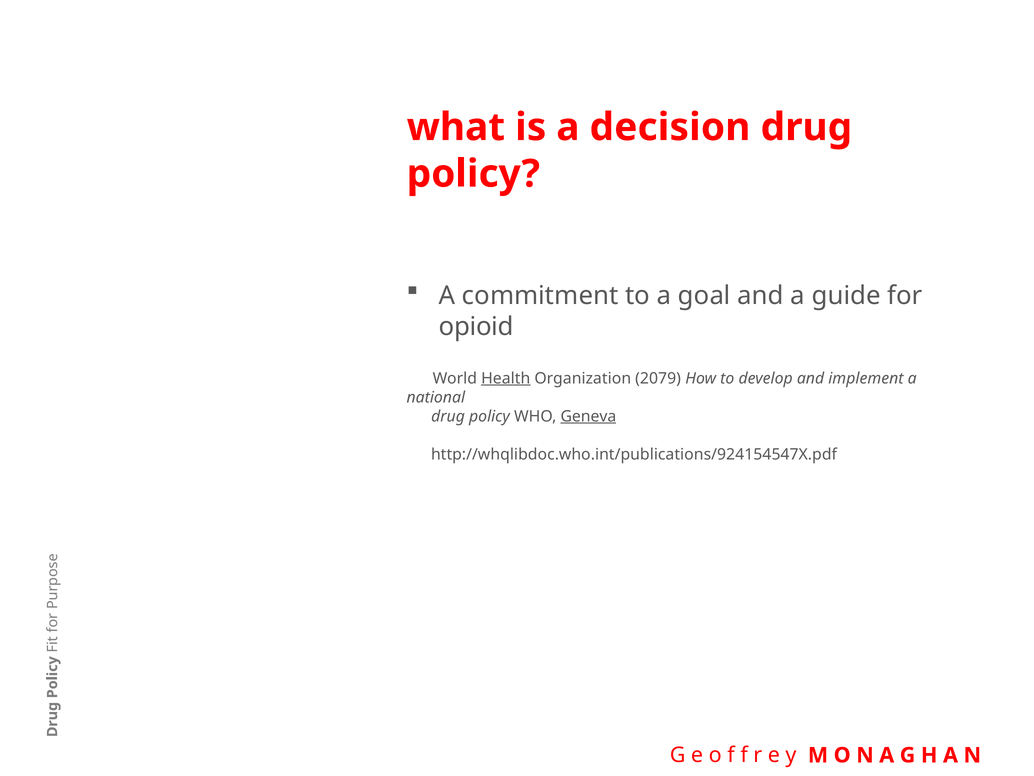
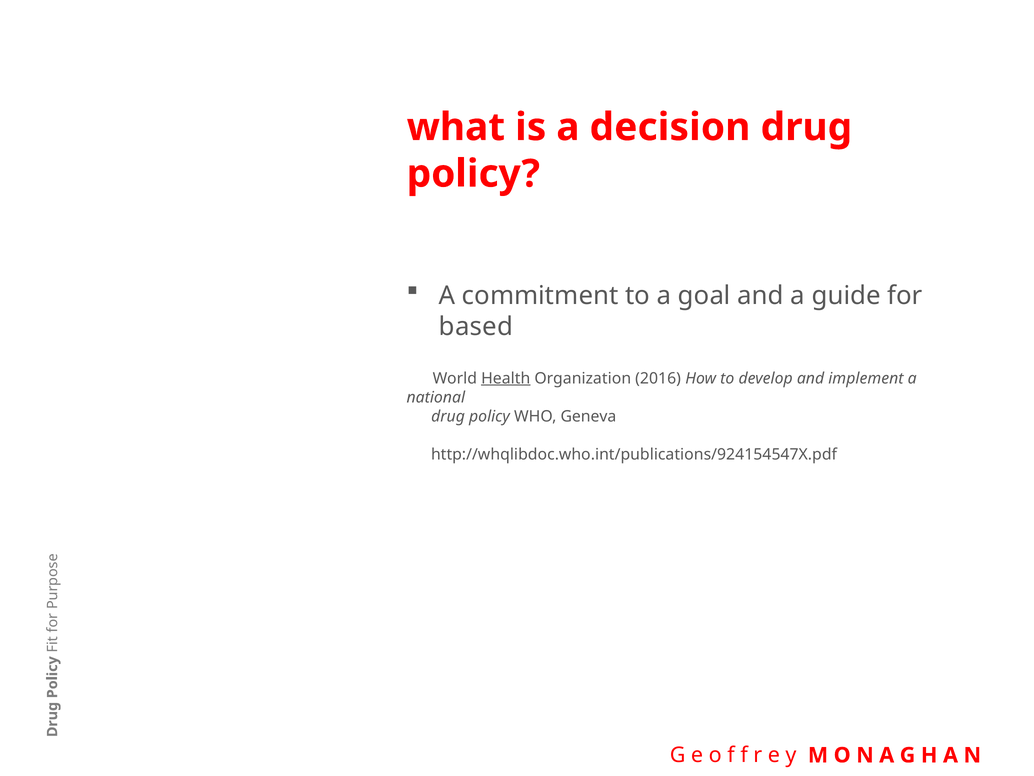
opioid: opioid -> based (476, 326)
2079: 2079 -> 2016 (658, 378)
Geneva underline: present -> none (588, 416)
